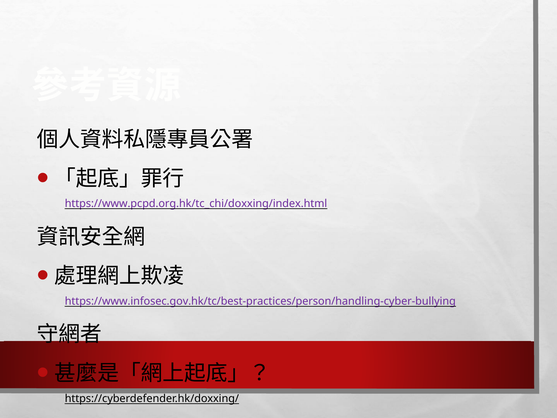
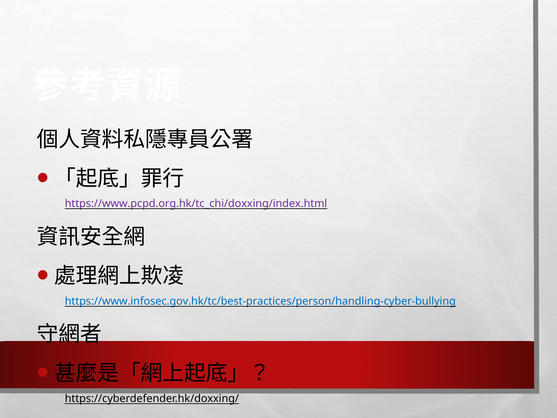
https://www.infosec.gov.hk/tc/best-practices/person/handling-cyber-bullying colour: purple -> blue (260, 301)
